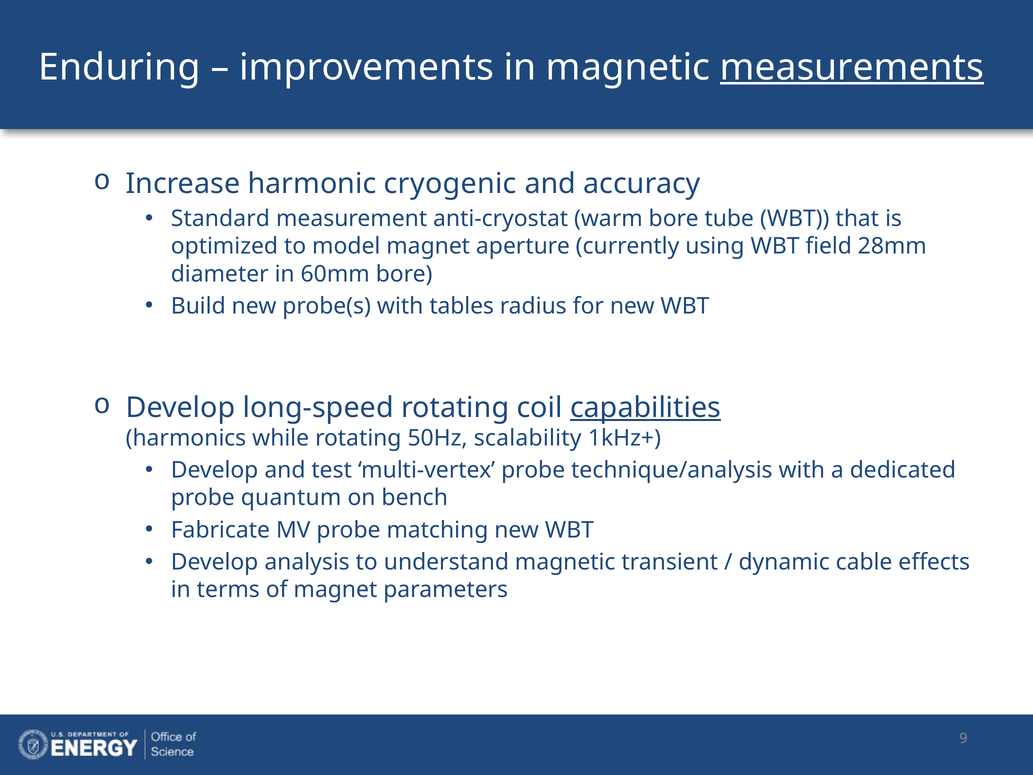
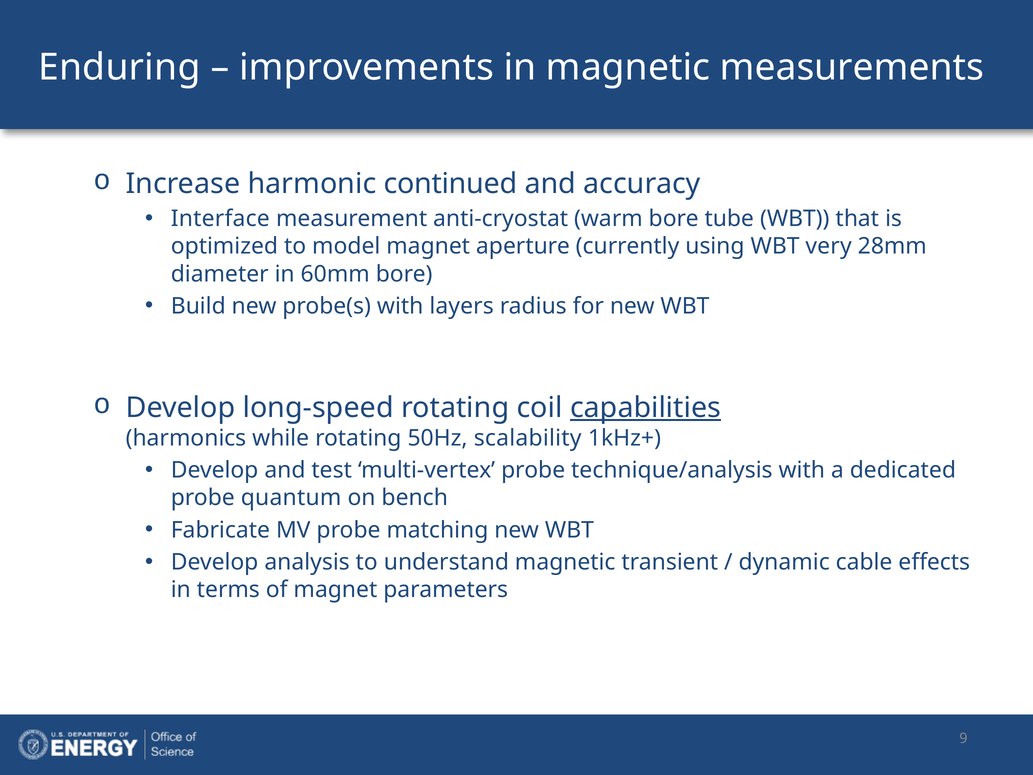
measurements underline: present -> none (852, 67)
cryogenic: cryogenic -> continued (451, 184)
Standard: Standard -> Interface (220, 219)
field: field -> very (829, 246)
tables: tables -> layers (462, 306)
